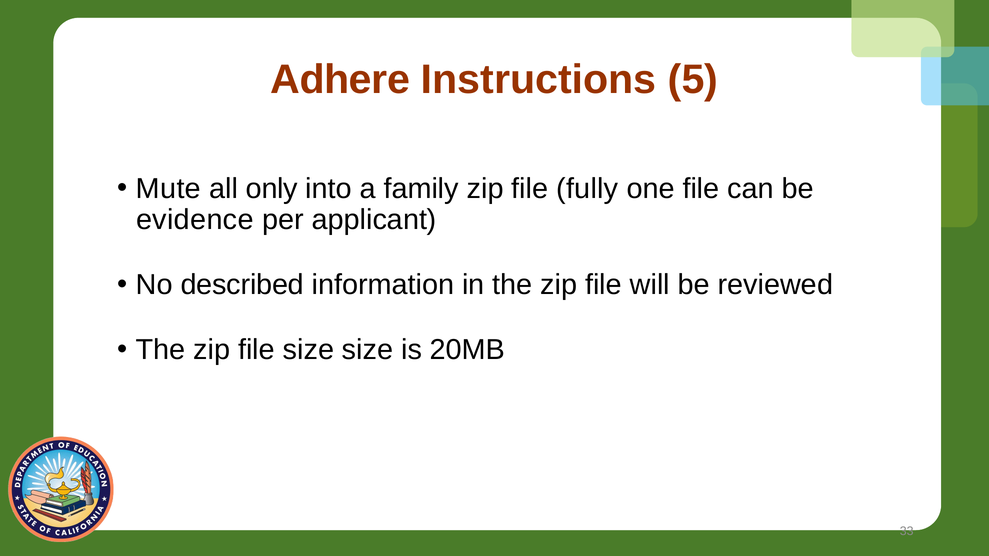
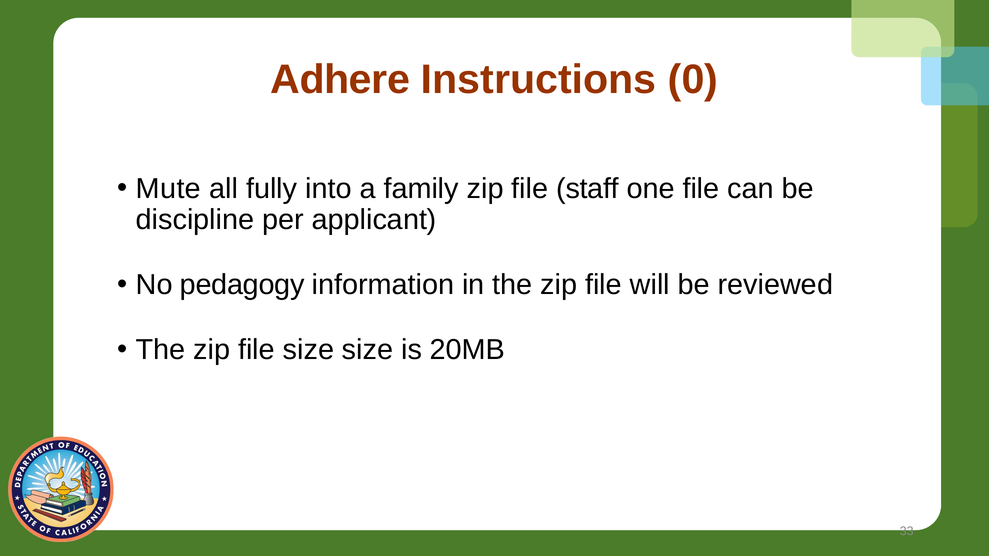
5: 5 -> 0 (693, 80)
only: only -> fully (272, 189)
fully: fully -> staff (588, 189)
evidence: evidence -> discipline (195, 220)
described: described -> pedagogy (242, 285)
